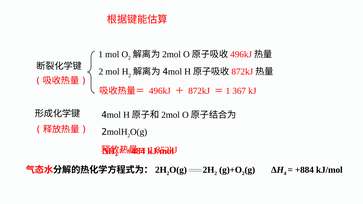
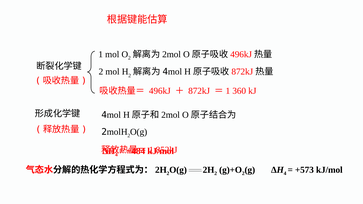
367: 367 -> 360 (239, 91)
+884: +884 -> +573 (304, 170)
